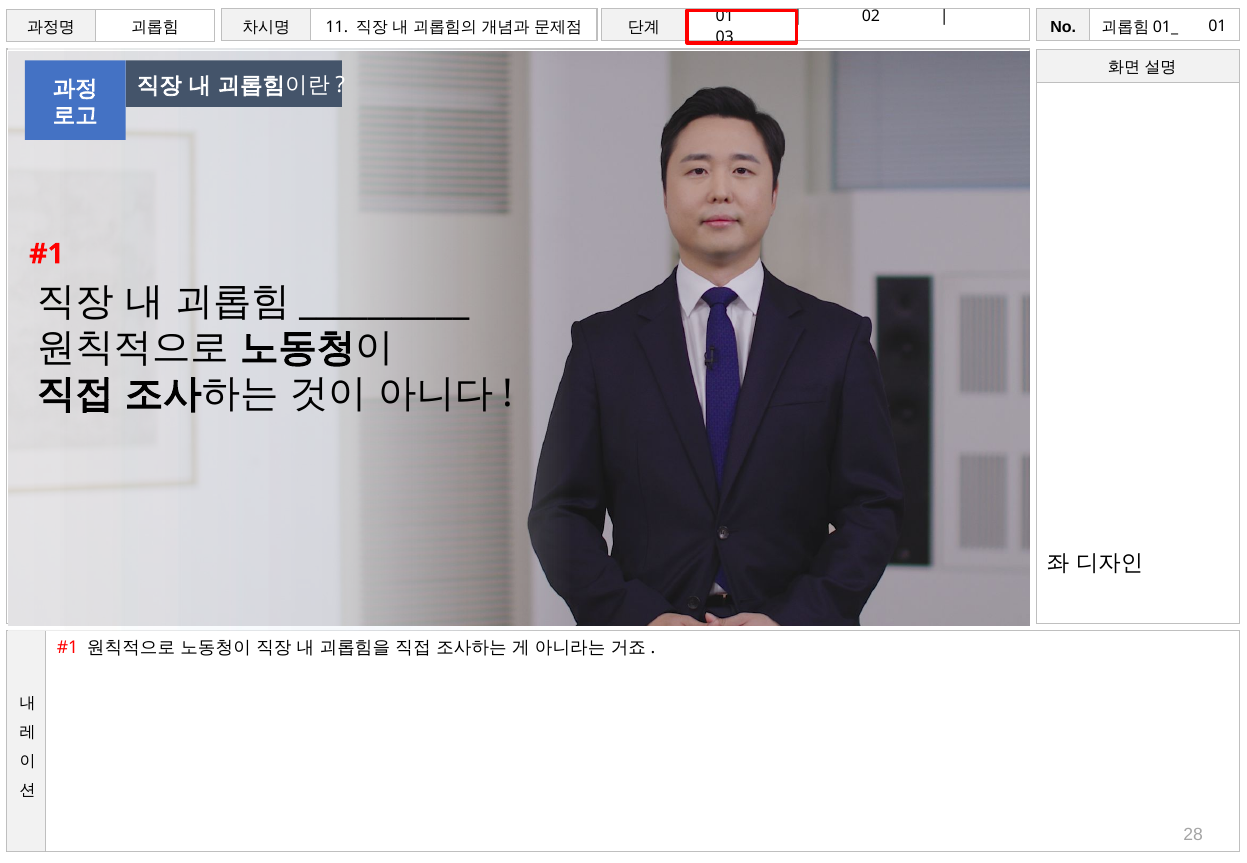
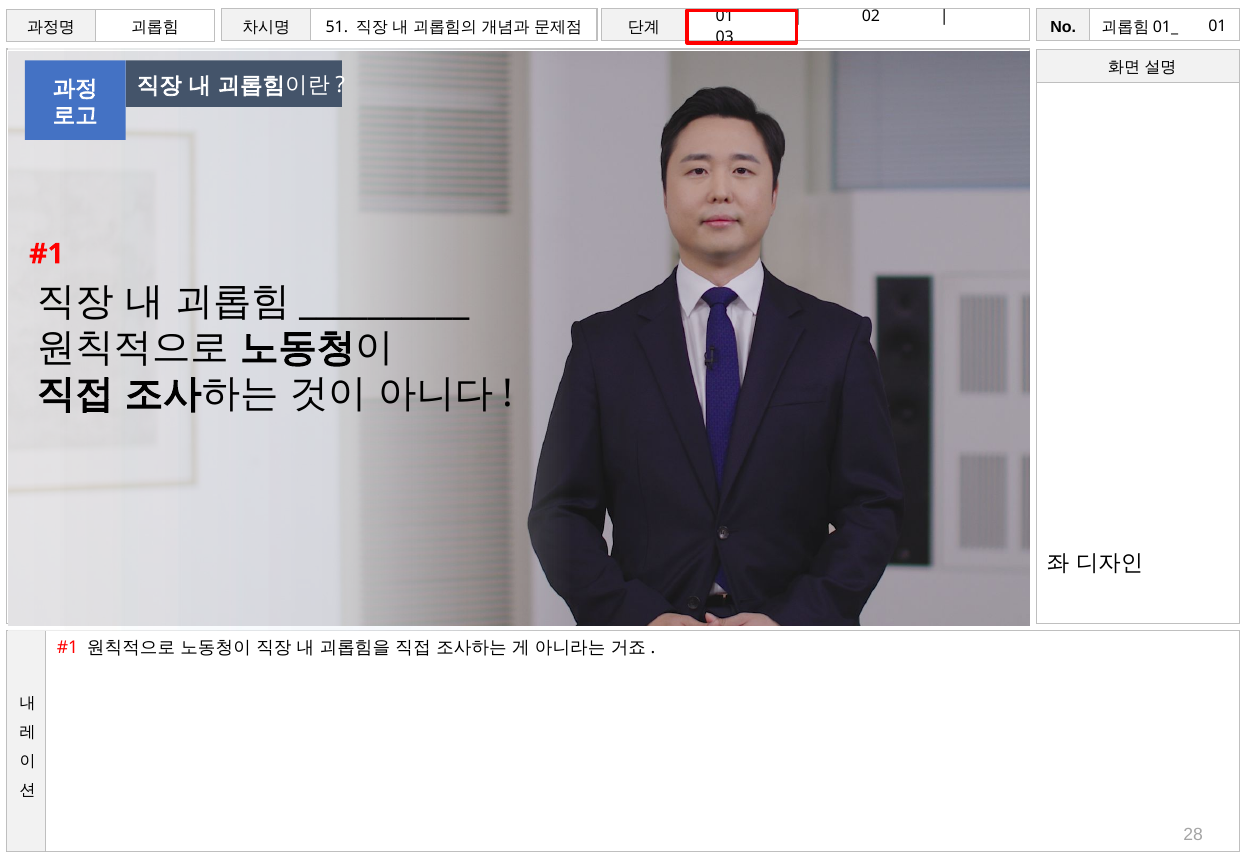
11: 11 -> 51 (337, 27)
